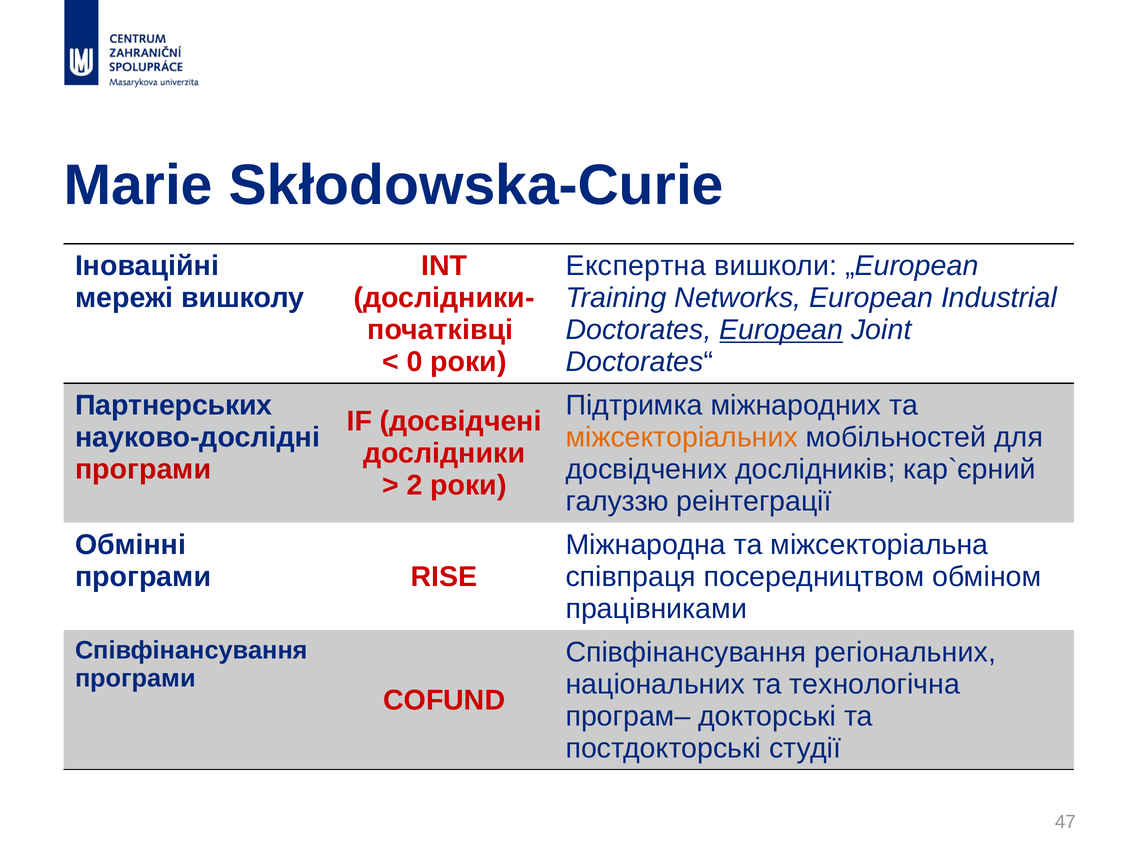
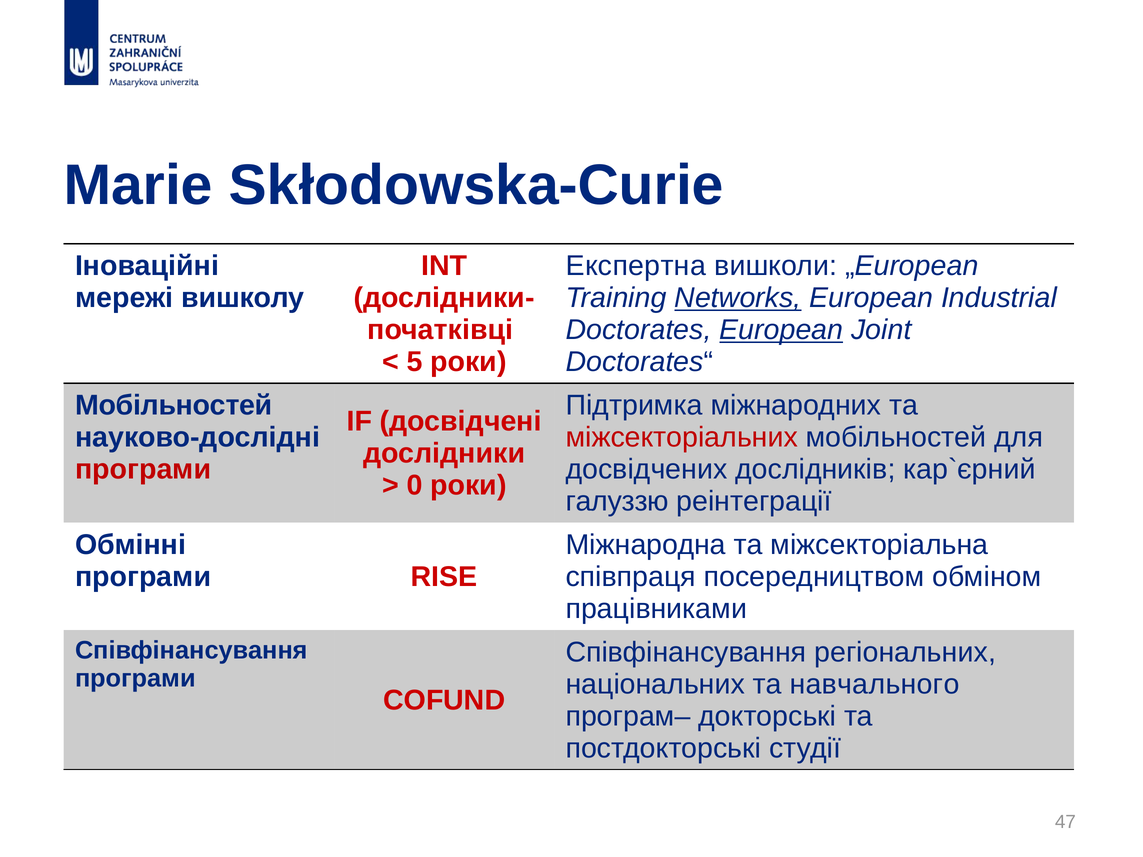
Networks underline: none -> present (738, 298)
0: 0 -> 5 (414, 362)
Партнерських: Партнерських -> Мобільностей (174, 406)
міжсекторіальних colour: orange -> red (682, 438)
2: 2 -> 0 (414, 486)
технологічна: технологічна -> навчального (875, 684)
